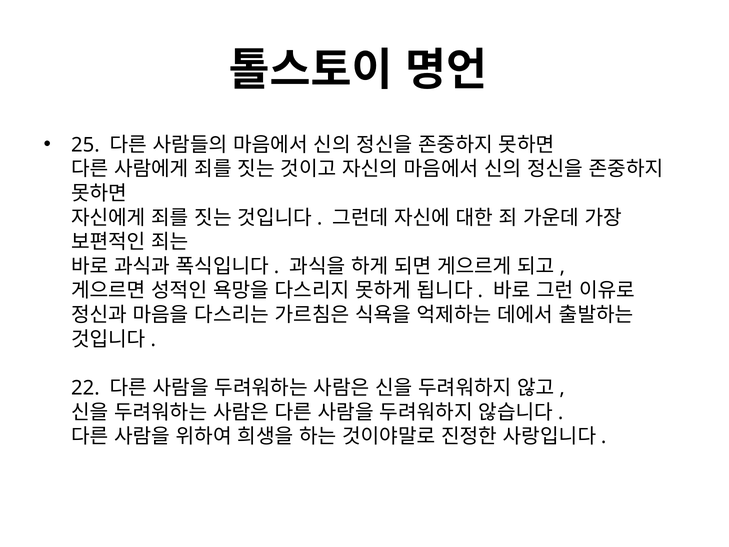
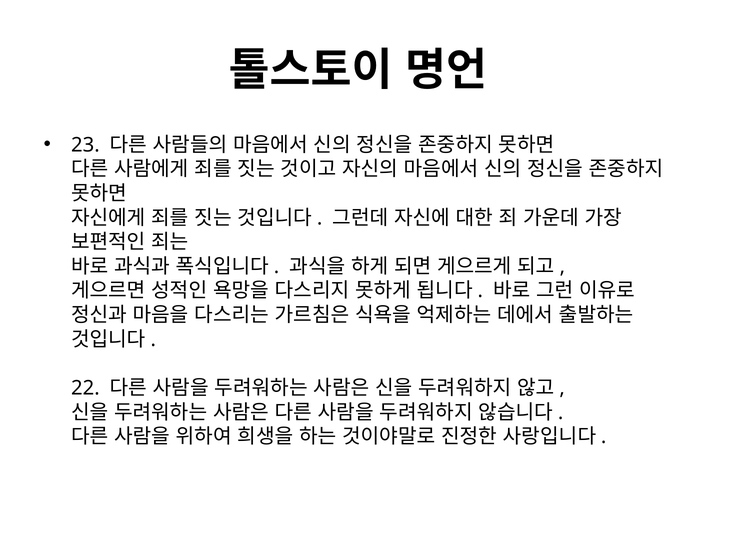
25: 25 -> 23 (85, 145)
